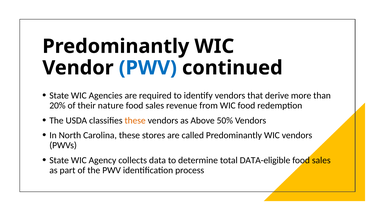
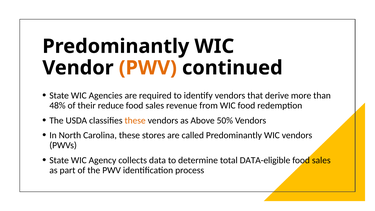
PWV colour: blue -> orange (148, 68)
20%: 20% -> 48% (57, 106)
nature: nature -> reduce (111, 106)
